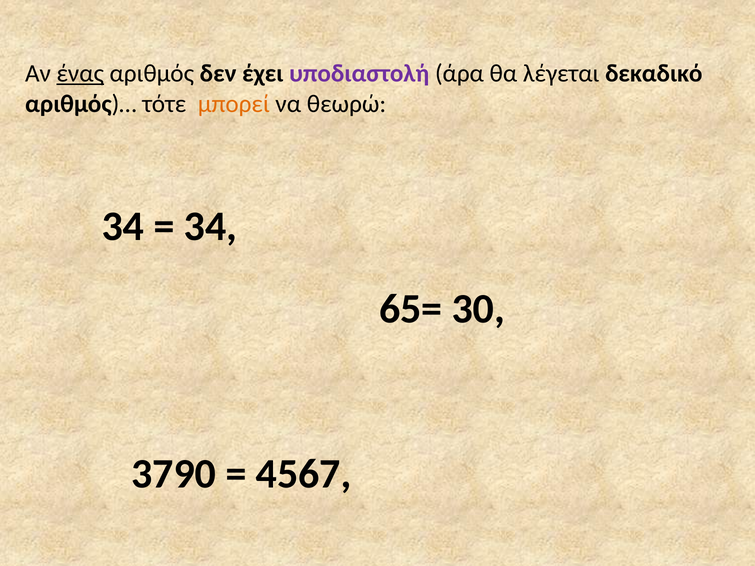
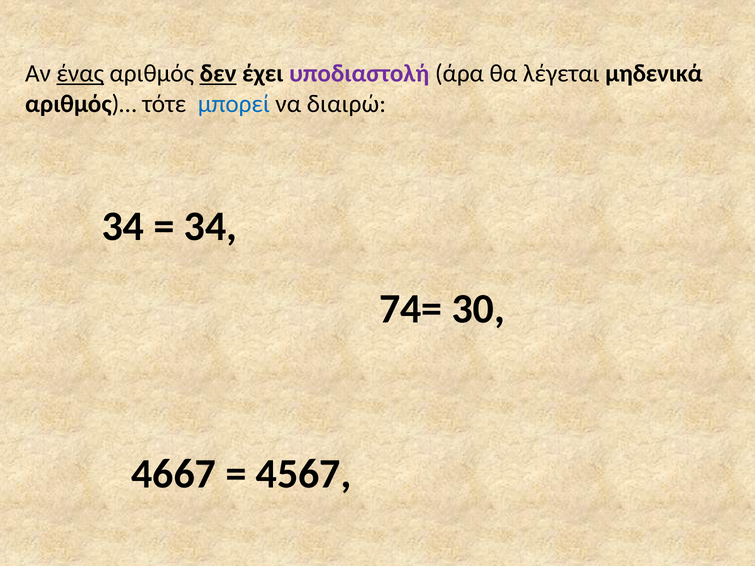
δεν underline: none -> present (218, 74)
δεκαδικό: δεκαδικό -> μηδενικά (654, 74)
μπορεί colour: orange -> blue (234, 104)
θεωρώ: θεωρώ -> διαιρώ (346, 104)
65=: 65= -> 74= (411, 309)
3790: 3790 -> 4667 (174, 474)
